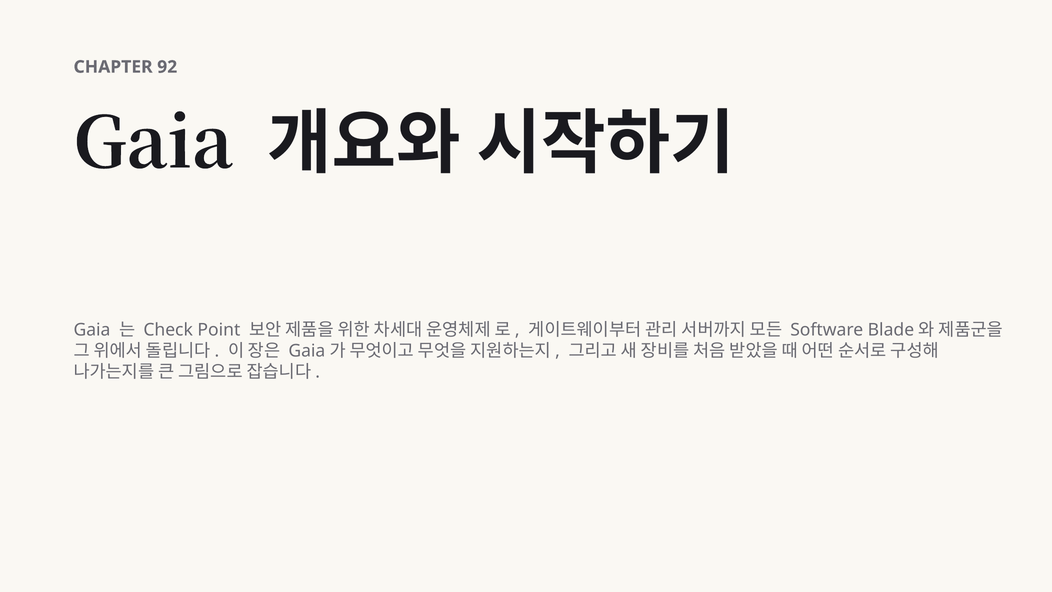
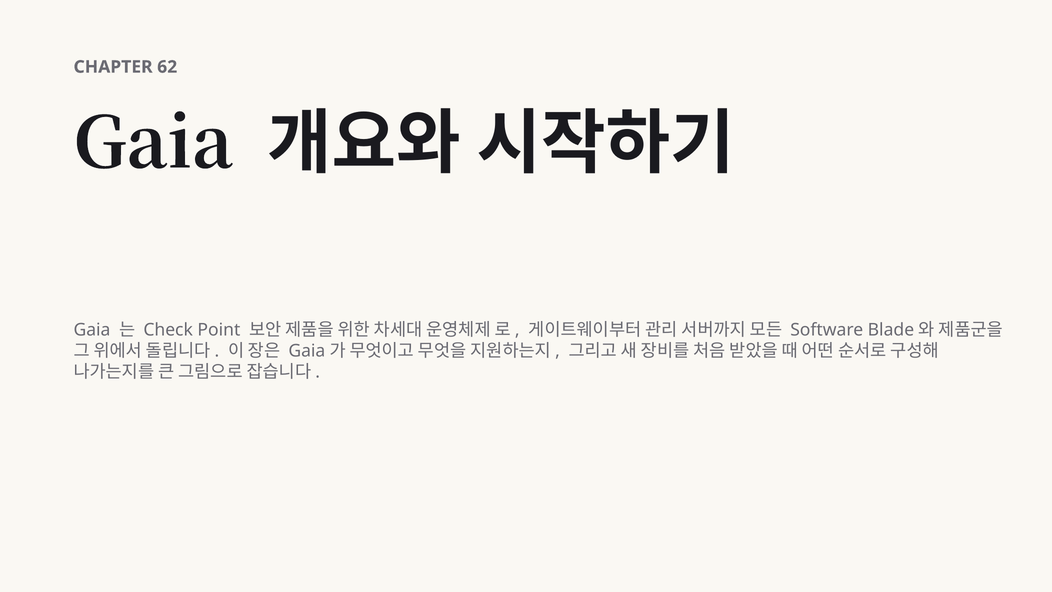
92: 92 -> 62 (167, 67)
